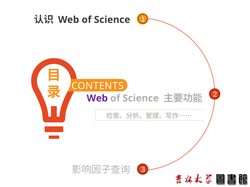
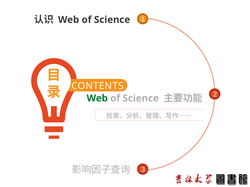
Web colour: purple -> green (97, 99)
